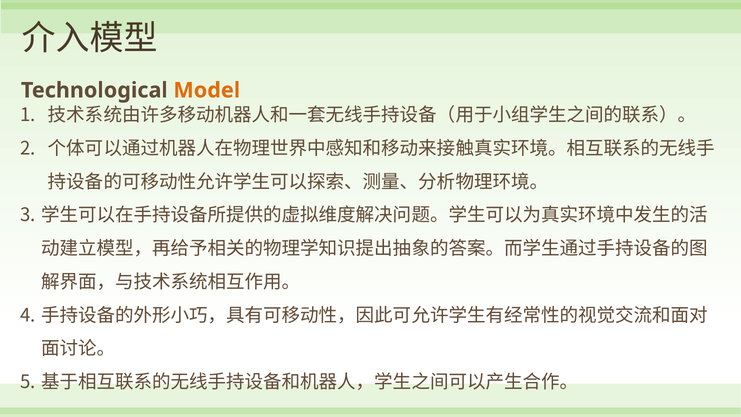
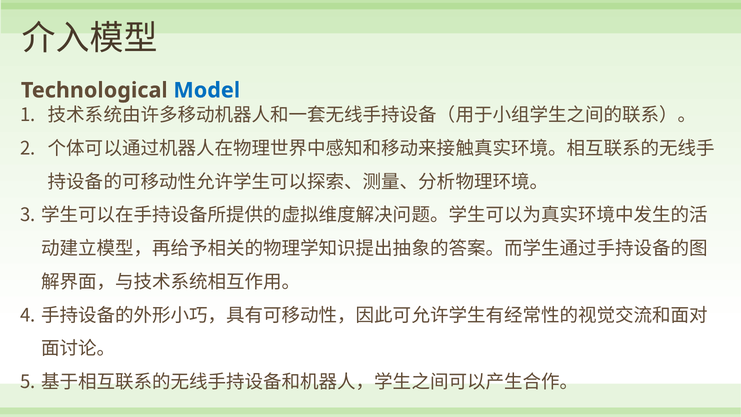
Model colour: orange -> blue (207, 90)
